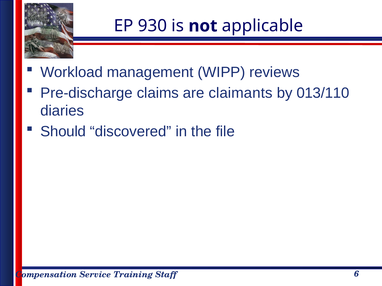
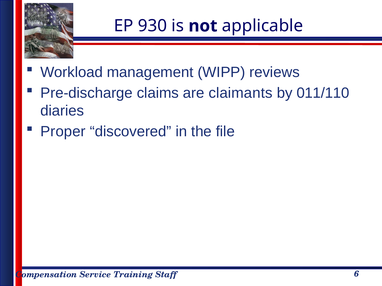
013/110: 013/110 -> 011/110 (323, 93)
Should: Should -> Proper (63, 132)
